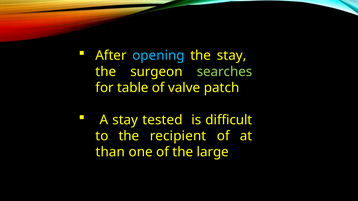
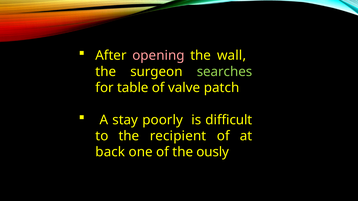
opening colour: light blue -> pink (158, 56)
the stay: stay -> wall (232, 56)
tested: tested -> poorly (163, 120)
than: than -> back (110, 152)
large: large -> ously (213, 152)
